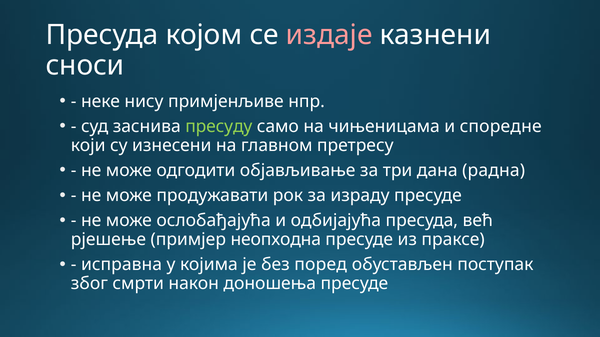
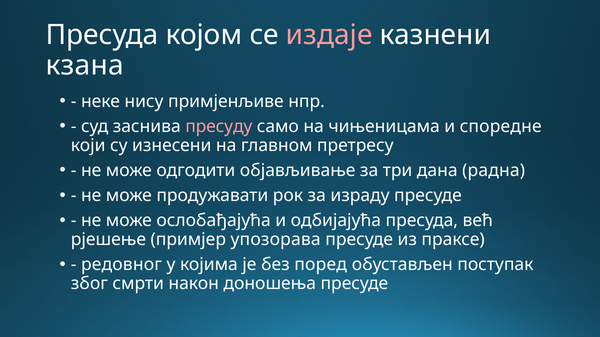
сноси: сноси -> кзана (85, 66)
пресуду colour: light green -> pink (219, 127)
неопходна: неопходна -> упозорава (276, 240)
исправна: исправна -> редовног (121, 265)
